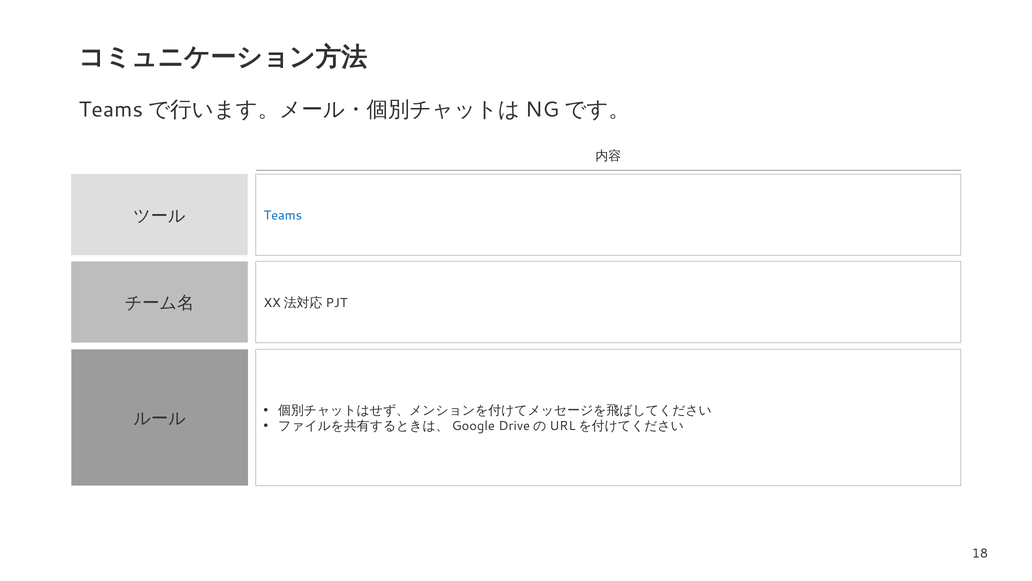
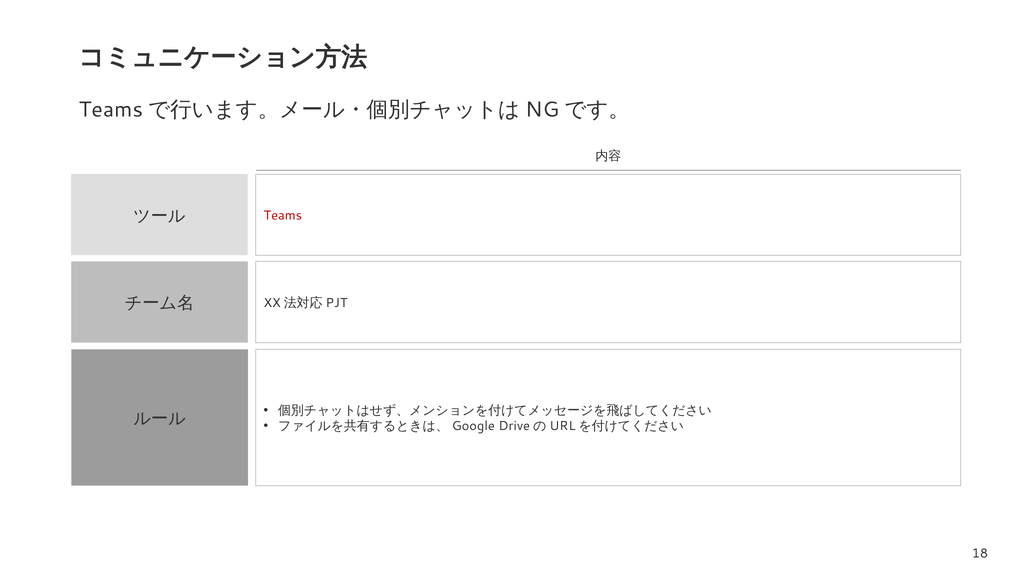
Teams colour: blue -> red (283, 215)
